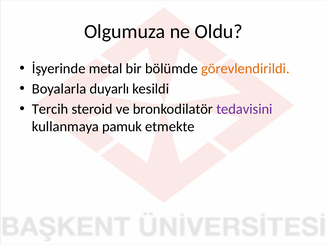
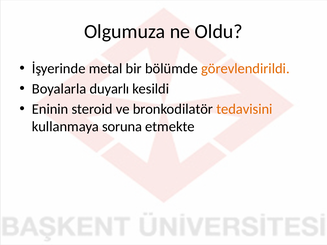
Tercih: Tercih -> Eninin (50, 109)
tedavisini colour: purple -> orange (244, 109)
pamuk: pamuk -> soruna (122, 127)
